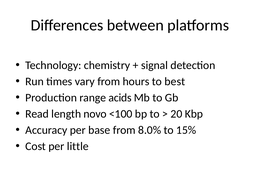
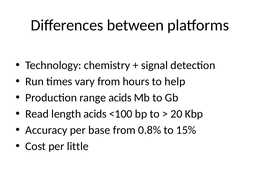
best: best -> help (175, 81)
length novo: novo -> acids (95, 114)
8.0%: 8.0% -> 0.8% (150, 130)
